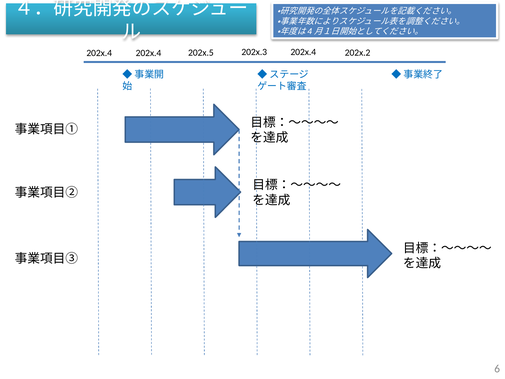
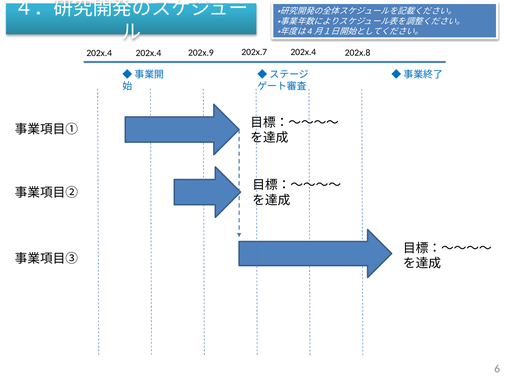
202x.3: 202x.3 -> 202x.7 (254, 52)
202x.2: 202x.2 -> 202x.8 (358, 53)
202x.5: 202x.5 -> 202x.9 (201, 53)
